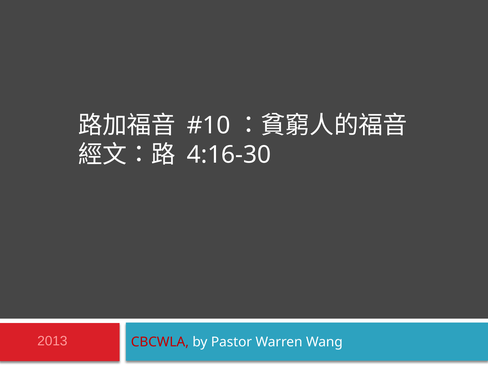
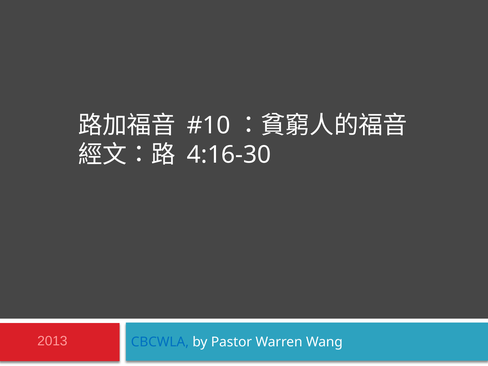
CBCWLA colour: red -> blue (160, 342)
